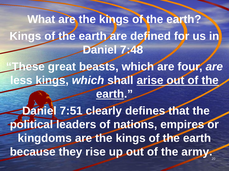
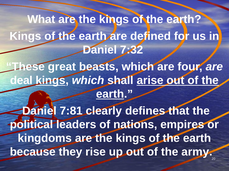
7:48: 7:48 -> 7:32 (132, 50)
less: less -> deal (21, 81)
7:51: 7:51 -> 7:81 (71, 111)
